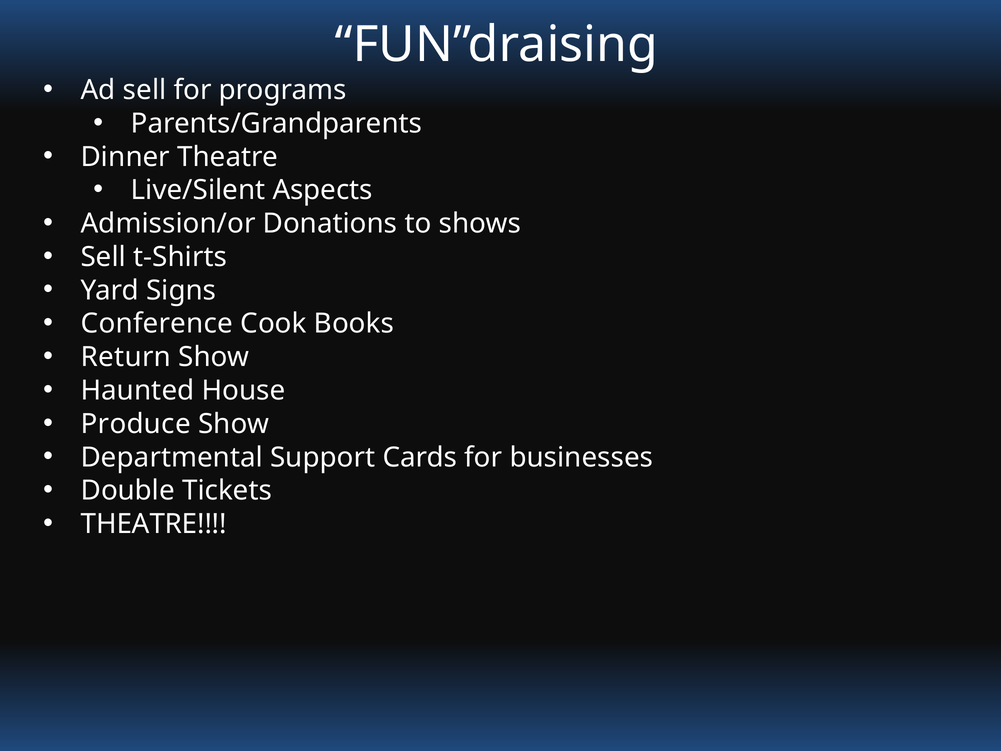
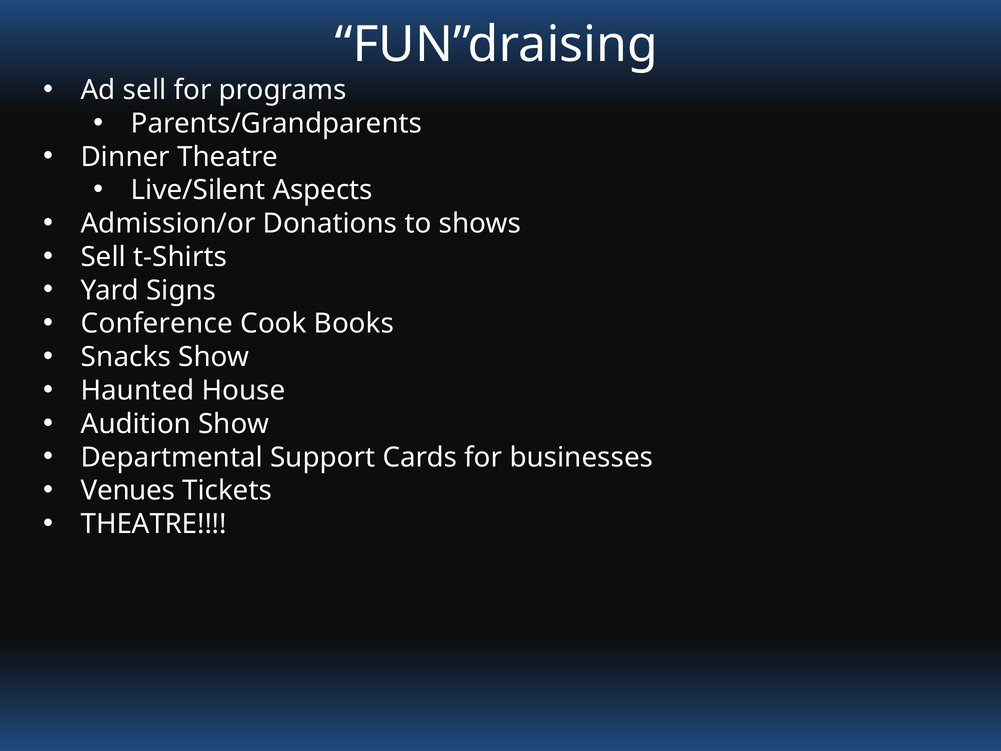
Return: Return -> Snacks (126, 357)
Produce: Produce -> Audition (136, 424)
Double: Double -> Venues (128, 491)
